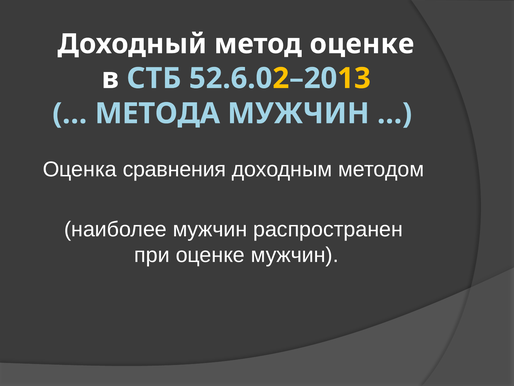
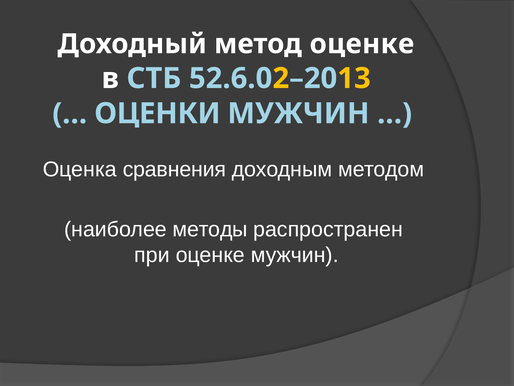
МЕТОДА: МЕТОДА -> ОЦЕНКИ (157, 113)
наиболее мужчин: мужчин -> методы (210, 229)
